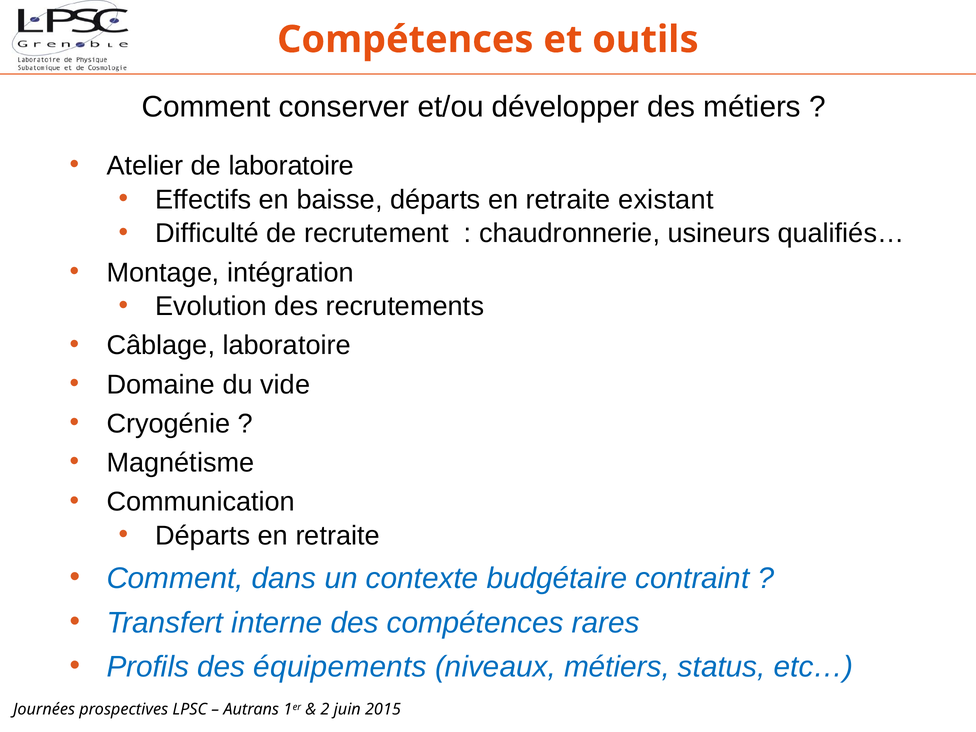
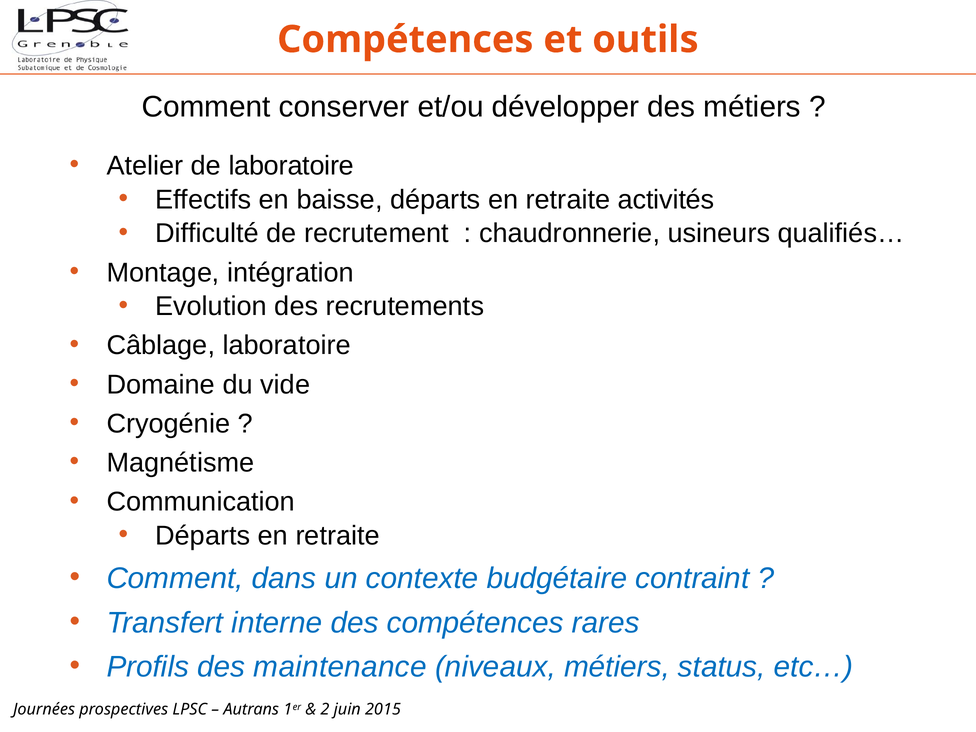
existant: existant -> activités (666, 200)
équipements: équipements -> maintenance (340, 667)
